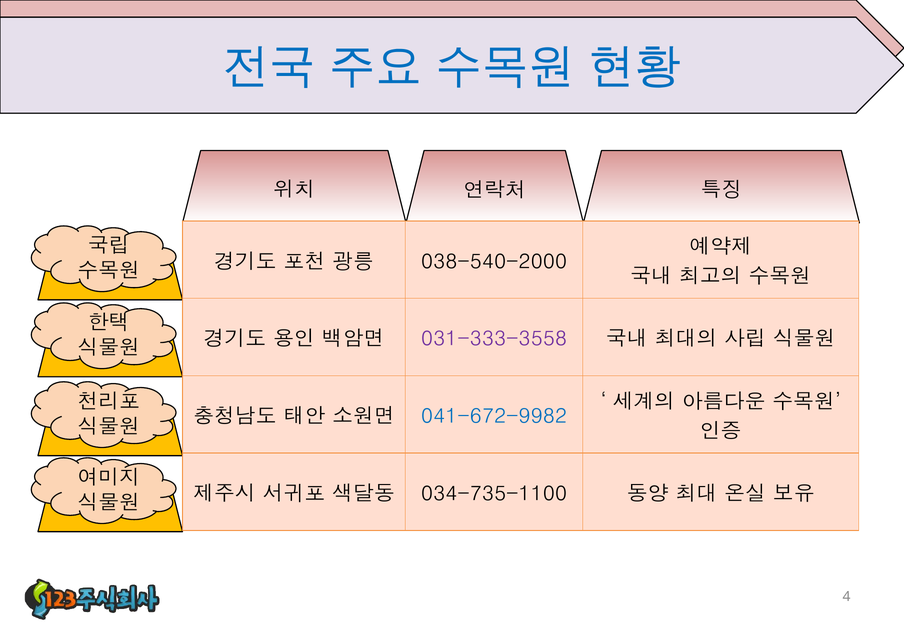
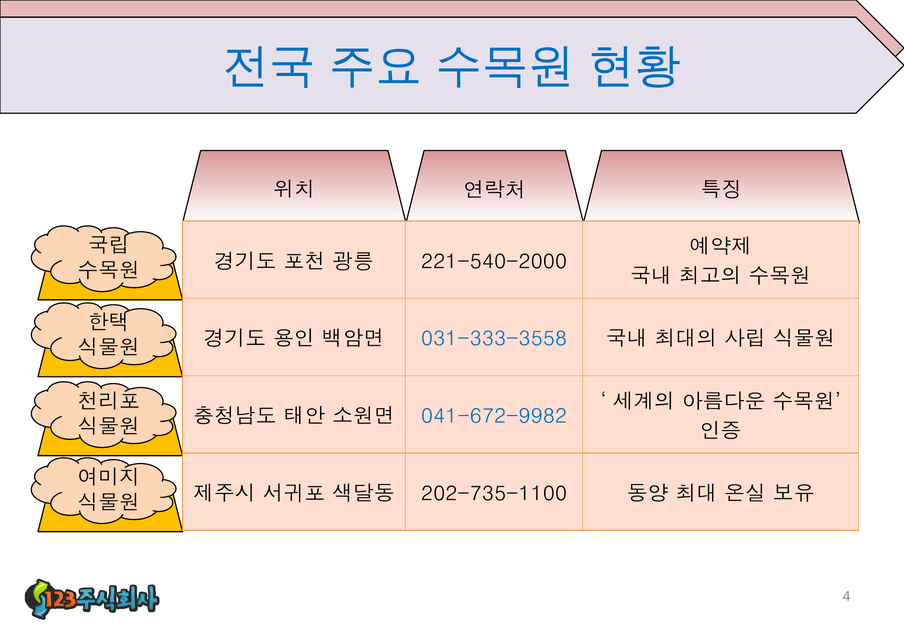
038-540-2000: 038-540-2000 -> 221-540-2000 (494, 262)
031-333-3558 colour: purple -> blue (494, 339)
034-735-1100: 034-735-1100 -> 202-735-1100 (494, 494)
